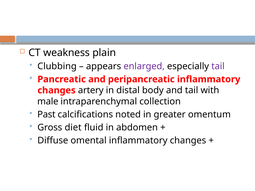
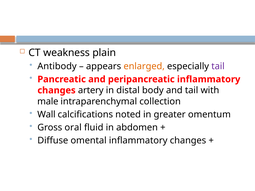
Clubbing: Clubbing -> Antibody (57, 66)
enlarged colour: purple -> orange (144, 66)
Past: Past -> Wall (46, 115)
diet: diet -> oral (73, 128)
